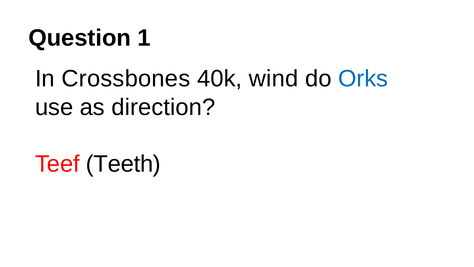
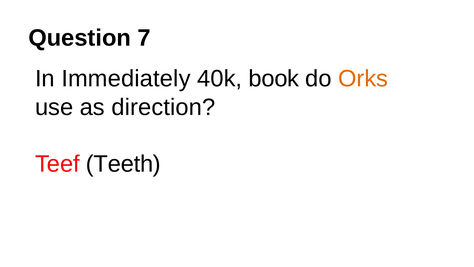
1: 1 -> 7 (144, 38)
Crossbones: Crossbones -> Immediately (126, 79)
wind: wind -> book (274, 79)
Orks colour: blue -> orange (363, 79)
